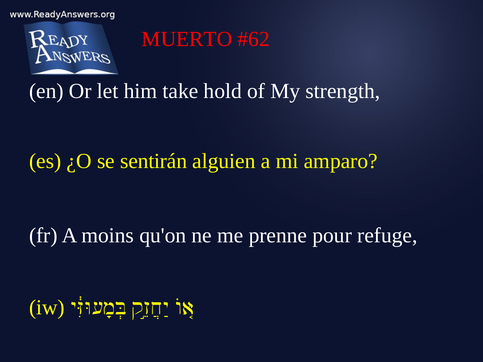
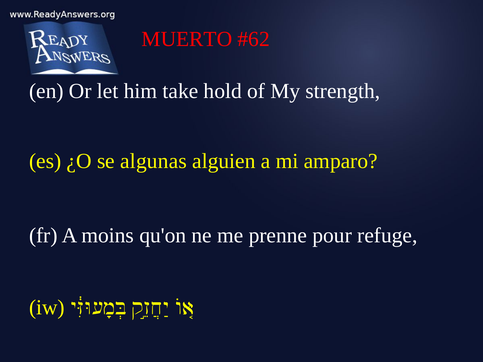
sentirán: sentirán -> algunas (154, 161)
